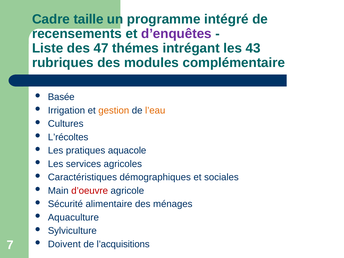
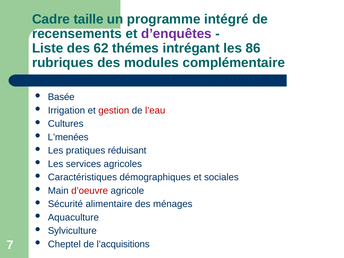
47: 47 -> 62 (101, 48)
43: 43 -> 86 (253, 48)
gestion colour: orange -> red (114, 110)
l’eau colour: orange -> red (155, 110)
L’récoltes: L’récoltes -> L’menées (68, 137)
aquacole: aquacole -> réduisant (127, 151)
Doivent: Doivent -> Cheptel (64, 244)
